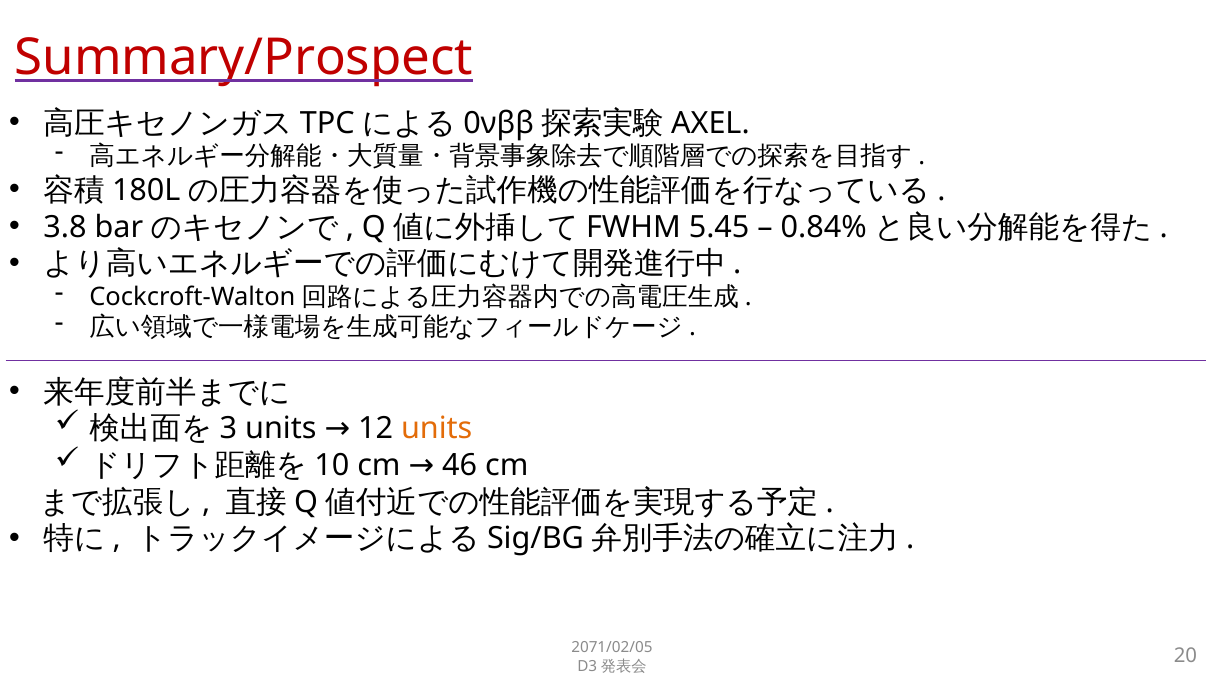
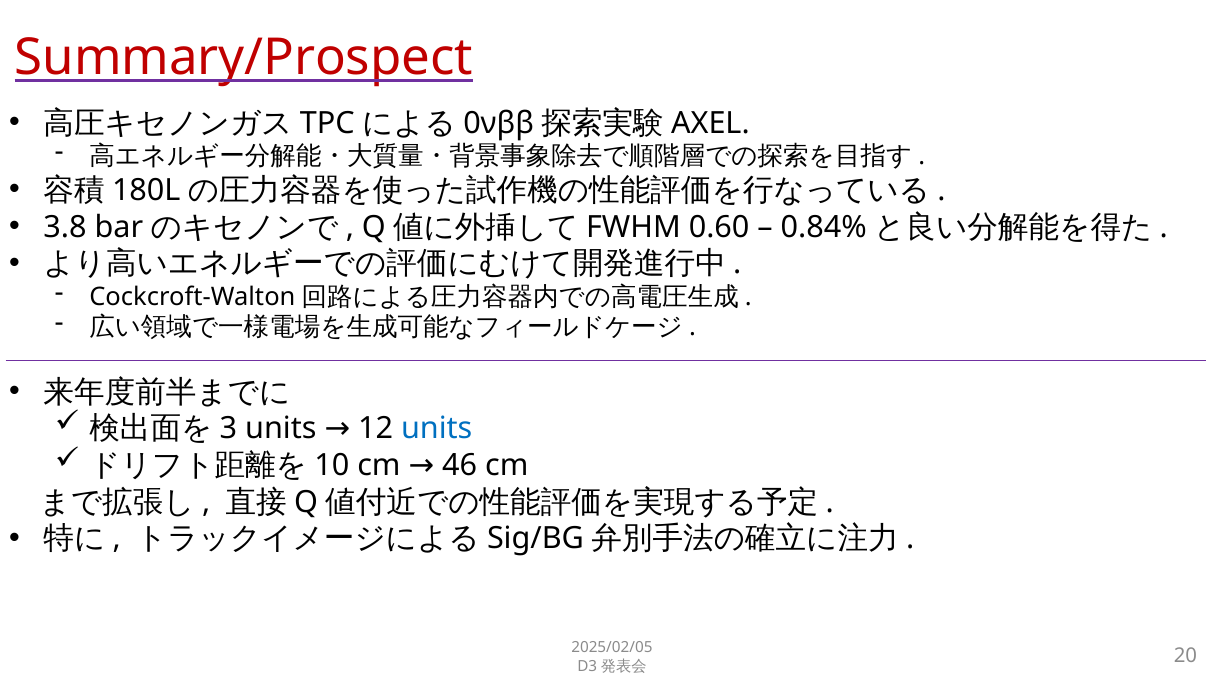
5.45: 5.45 -> 0.60 (719, 227)
units colour: orange -> blue (437, 429)
2071/02/05: 2071/02/05 -> 2025/02/05 (612, 648)
